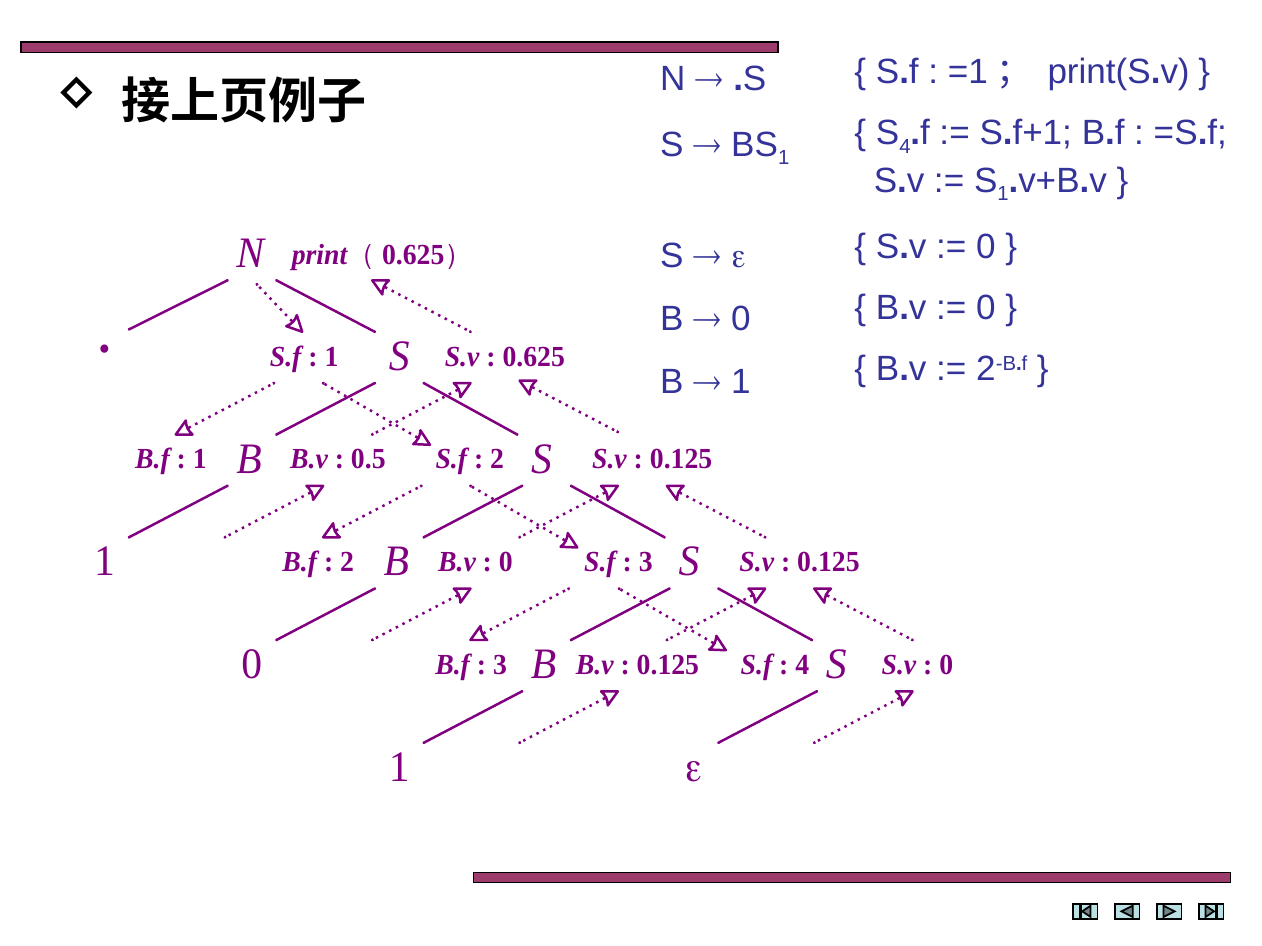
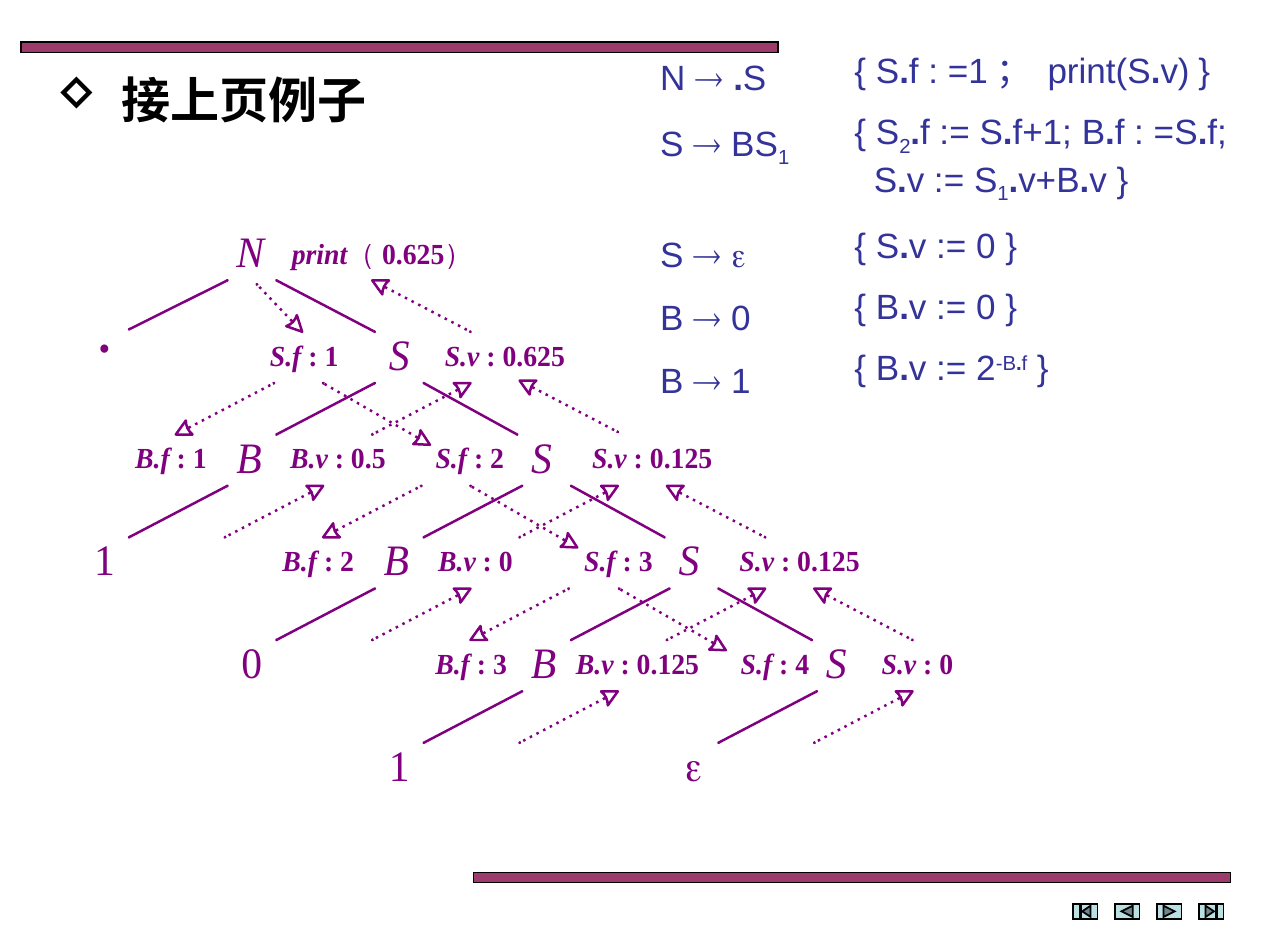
S 4: 4 -> 2 (905, 146)
